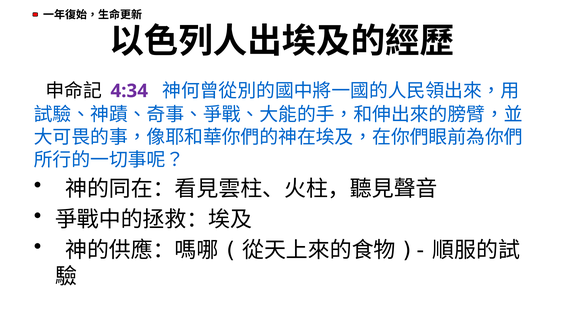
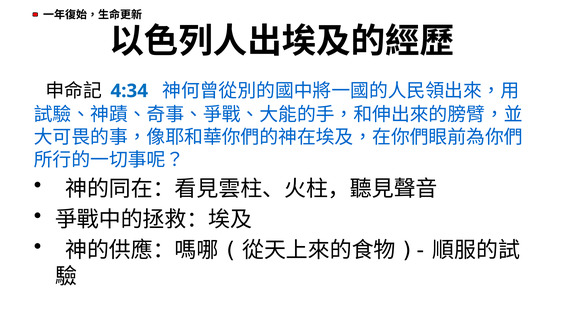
4:34 colour: purple -> blue (129, 91)
